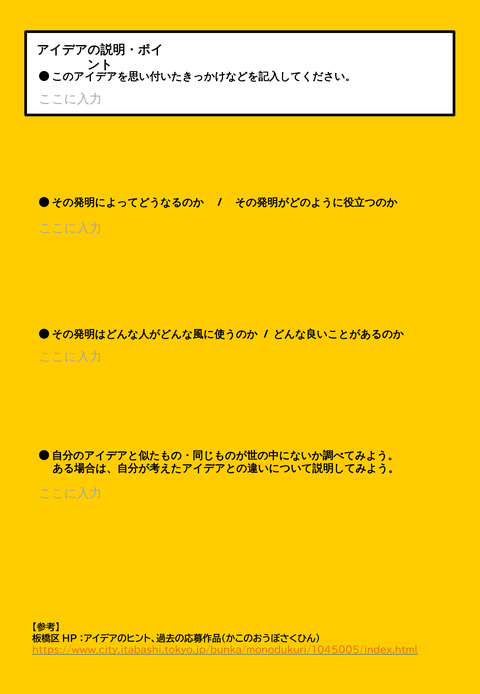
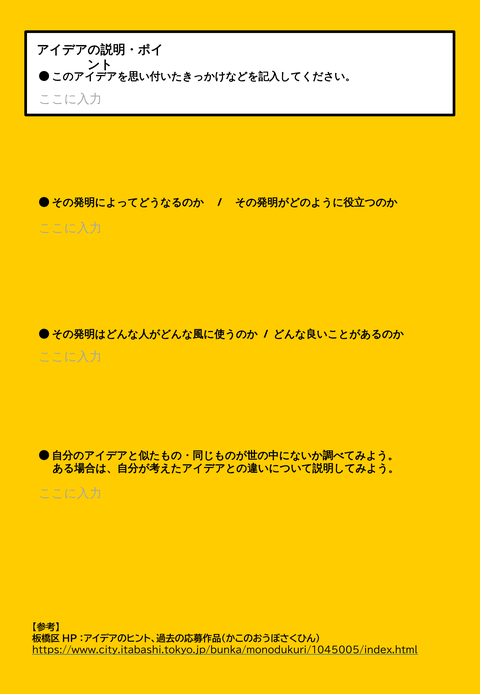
https://www.city.itabashi.tokyo.jp/bunka/monodukuri/1045005/index.html colour: orange -> black (225, 649)
